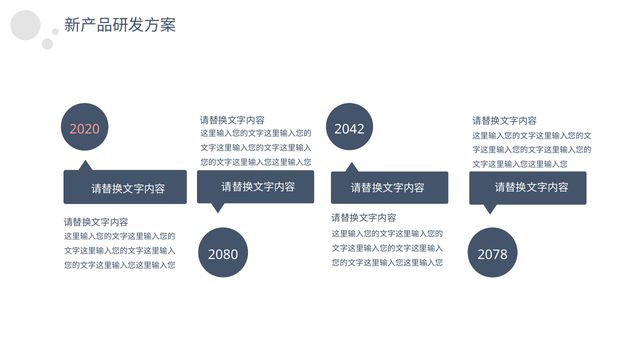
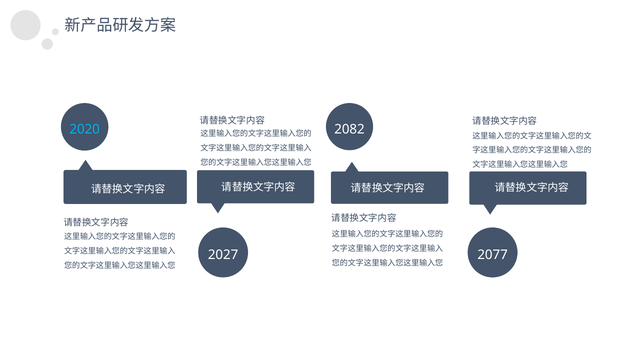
2042: 2042 -> 2082 (349, 129)
2020 colour: pink -> light blue (85, 129)
2080: 2080 -> 2027 (223, 255)
2078: 2078 -> 2077 (493, 255)
